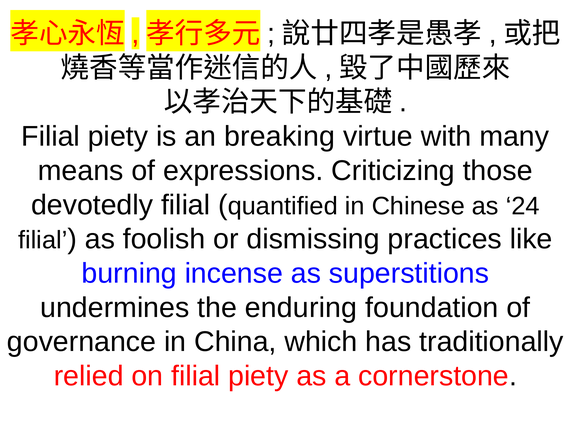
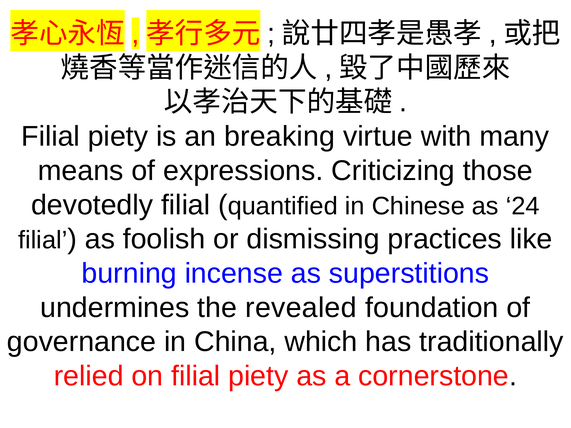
enduring: enduring -> revealed (301, 308)
